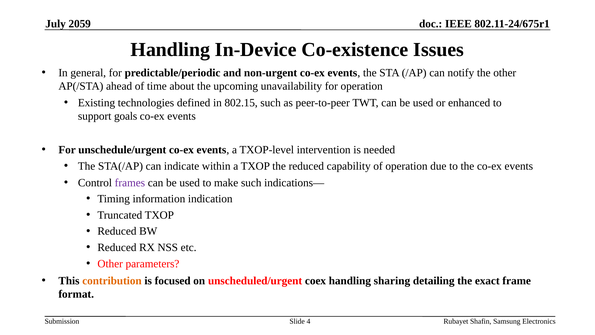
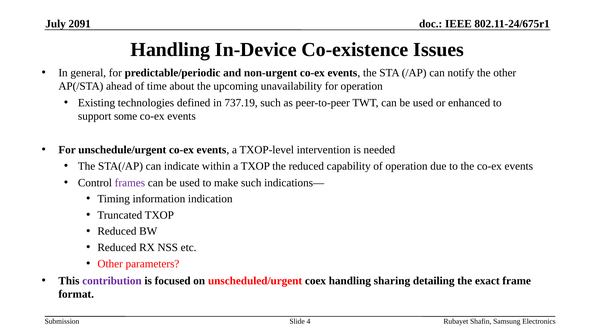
2059: 2059 -> 2091 (80, 24)
802.15: 802.15 -> 737.19 (241, 103)
goals: goals -> some (126, 116)
contribution colour: orange -> purple (112, 281)
